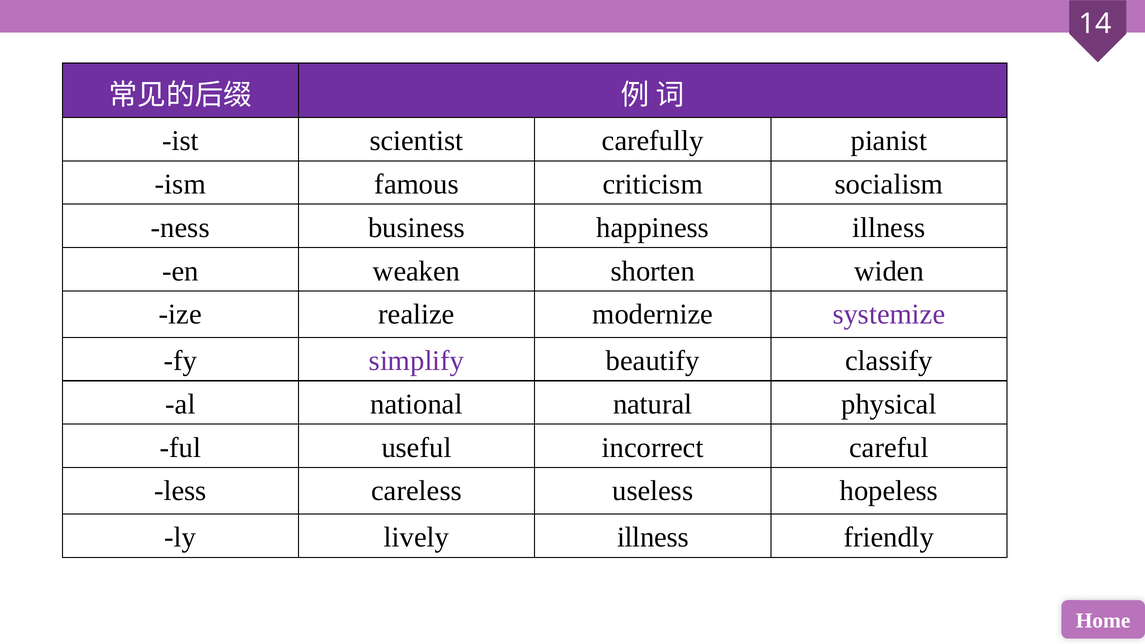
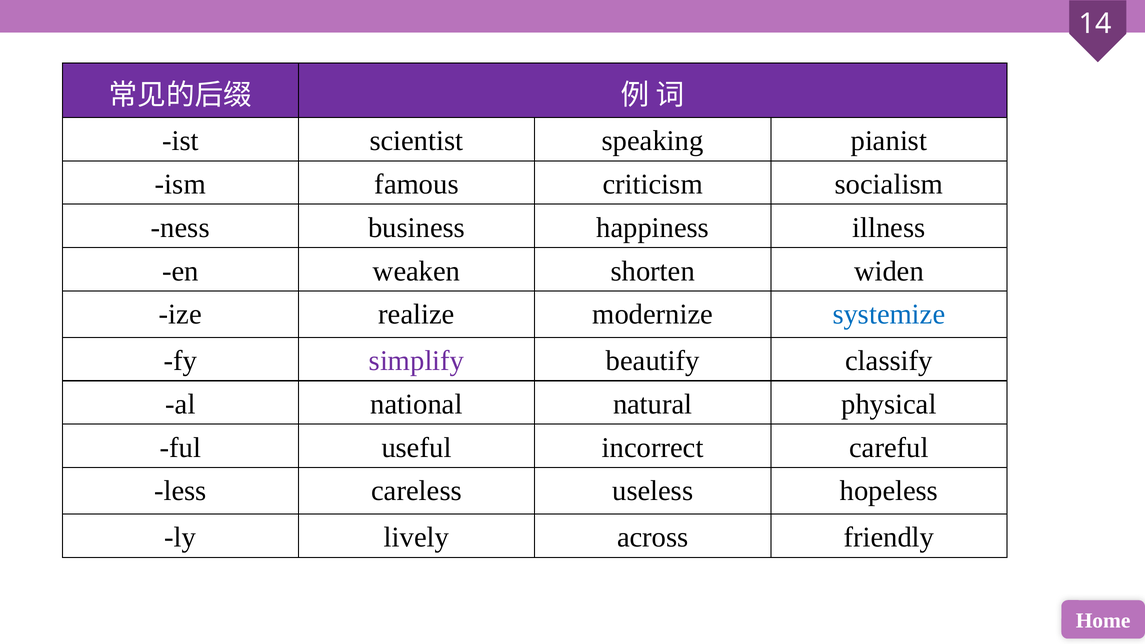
carefully: carefully -> speaking (653, 141)
systemize colour: purple -> blue (889, 315)
lively illness: illness -> across (653, 537)
